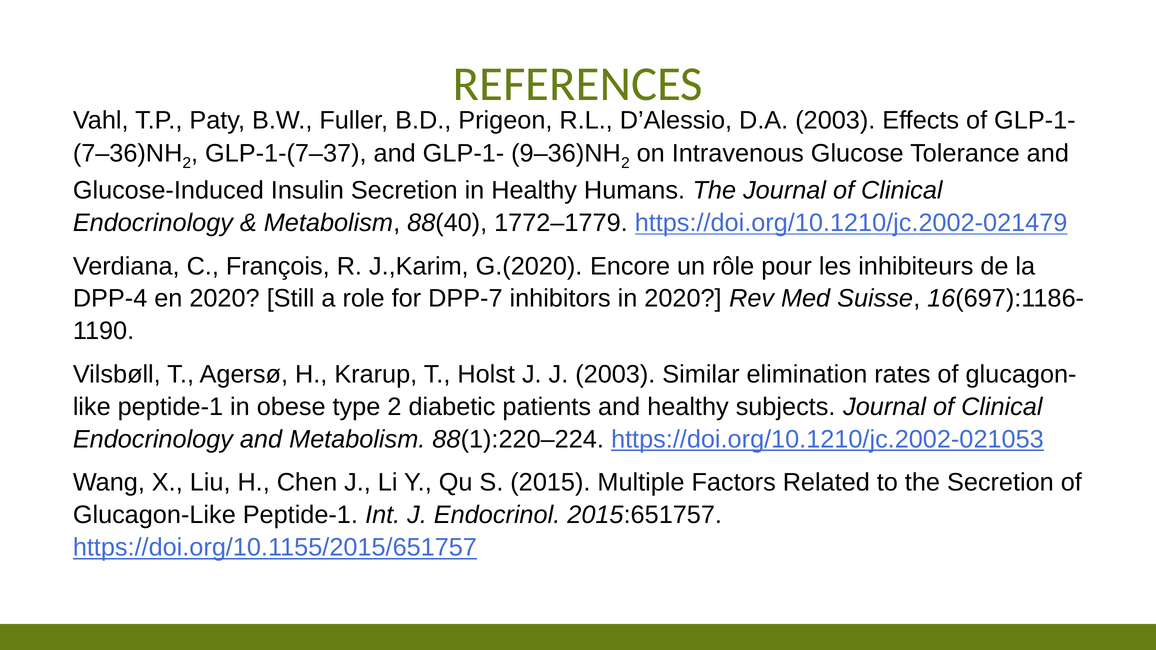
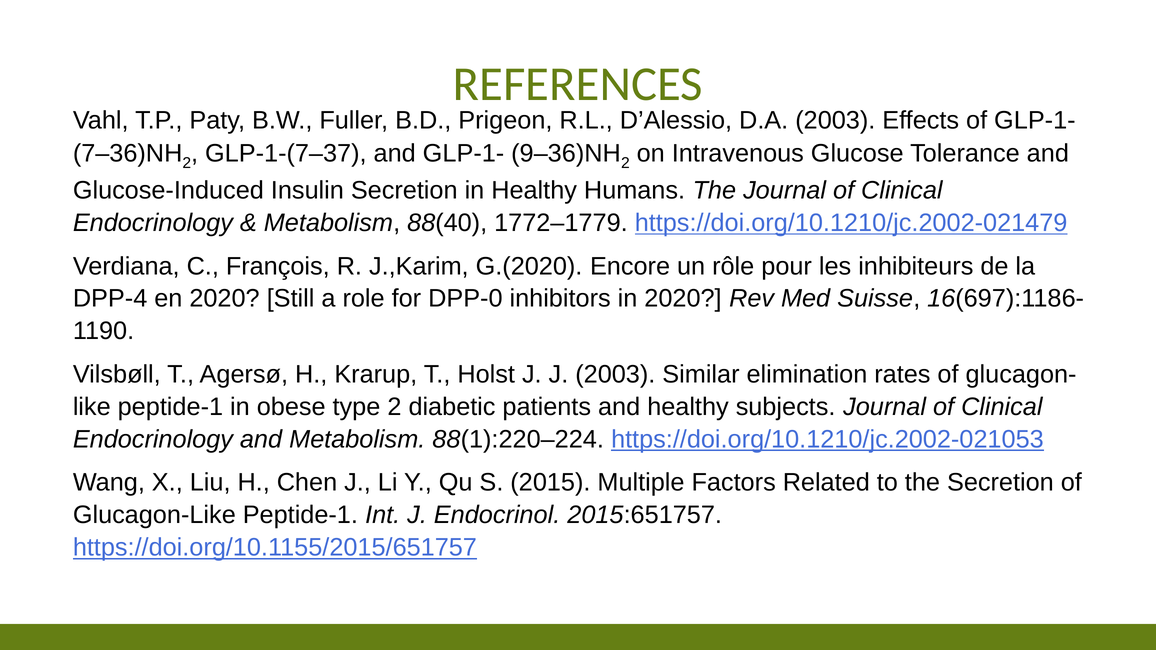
DPP-7: DPP-7 -> DPP-0 (465, 299)
